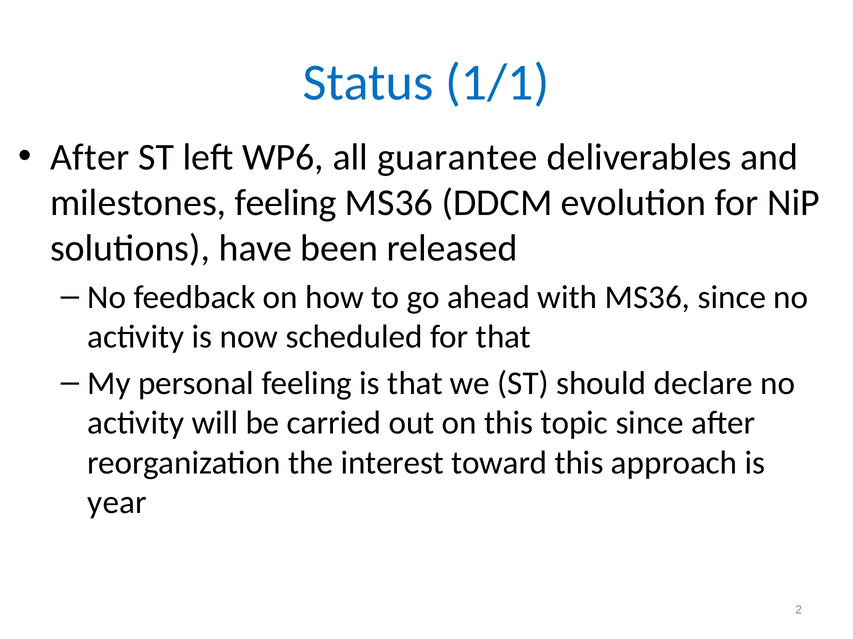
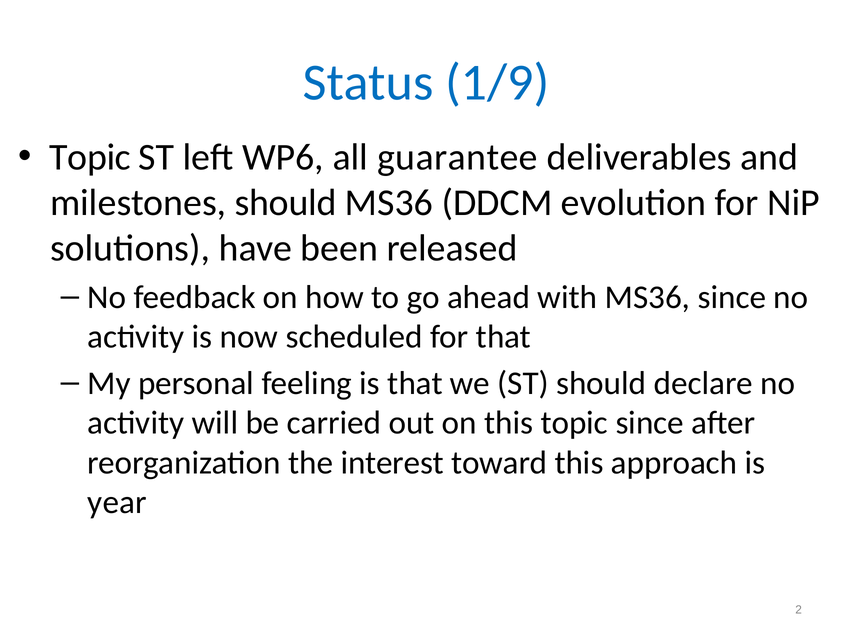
1/1: 1/1 -> 1/9 (497, 83)
After: After -> Topic (90, 158)
milestones feeling: feeling -> should (286, 203)
